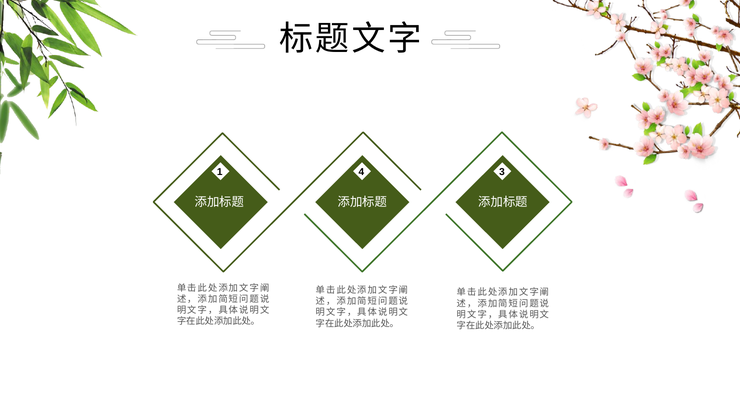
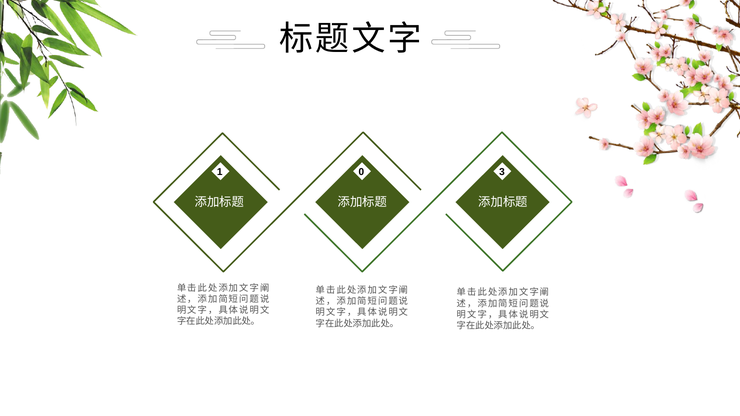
4: 4 -> 0 (361, 172)
